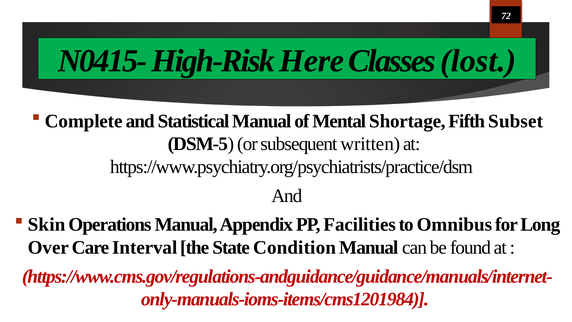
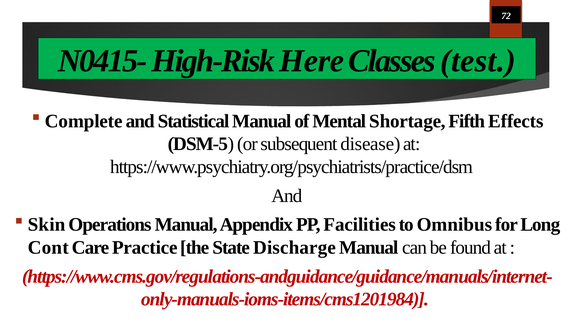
lost: lost -> test (478, 61)
Subset: Subset -> Effects (516, 121)
written: written -> disease (370, 144)
Over: Over -> Cont (48, 247)
Interval: Interval -> Practice (145, 247)
Condition: Condition -> Discharge (295, 247)
